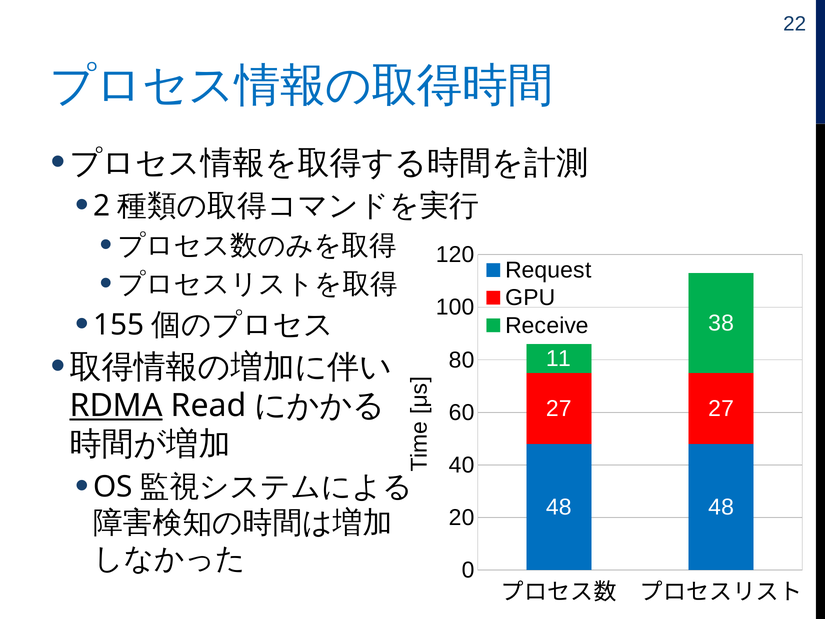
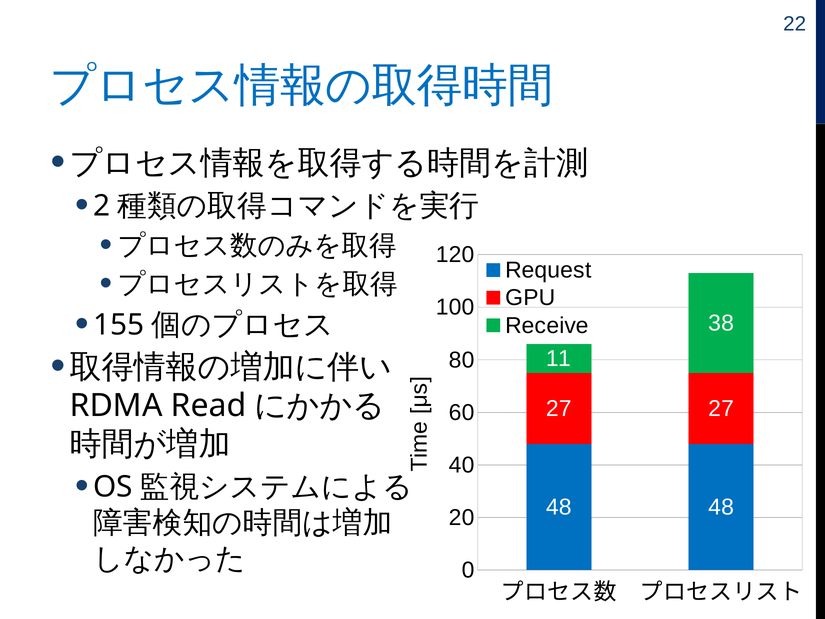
RDMA underline: present -> none (116, 406)
